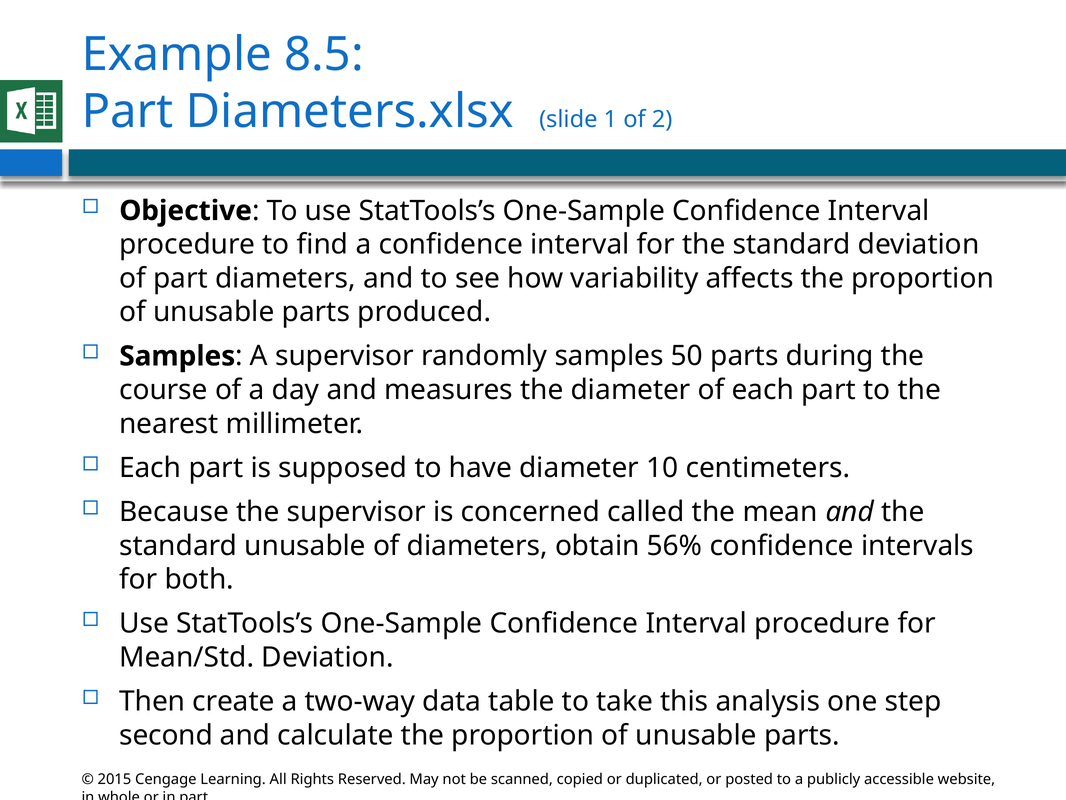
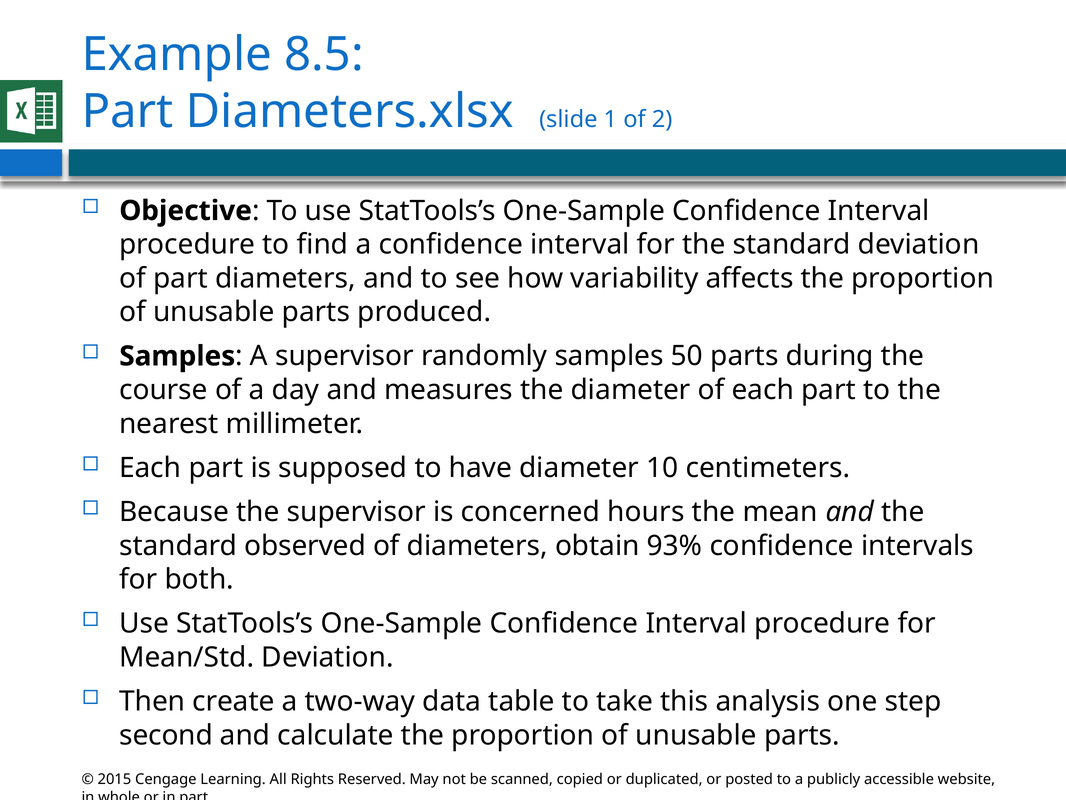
called: called -> hours (646, 512)
standard unusable: unusable -> observed (305, 545)
56%: 56% -> 93% (675, 545)
